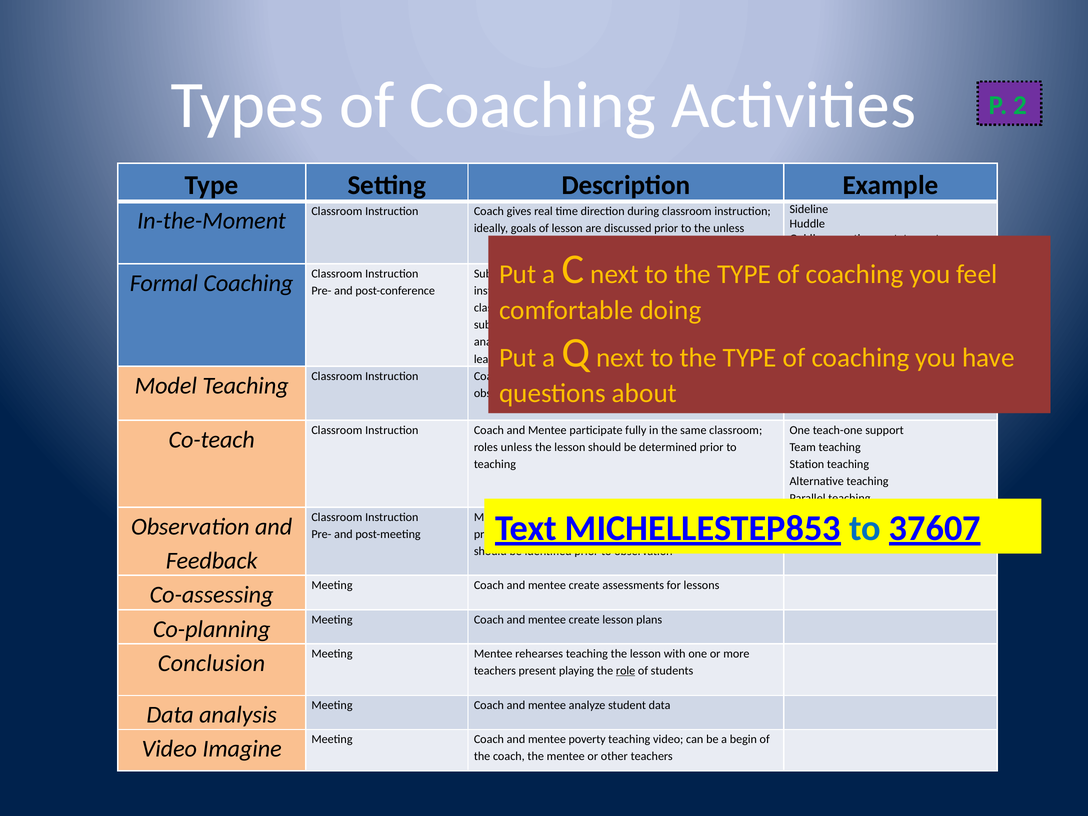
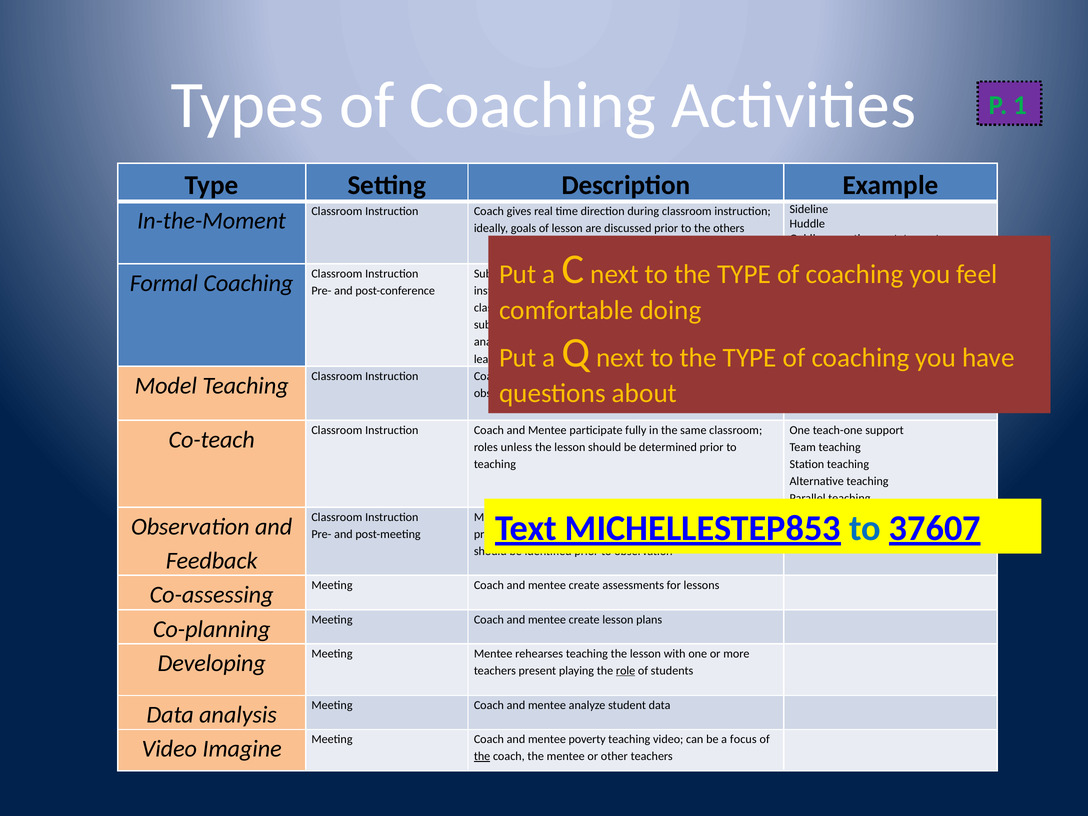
2: 2 -> 1 (1020, 105)
the unless: unless -> others (729, 228)
Conclusion: Conclusion -> Developing (212, 663)
begin: begin -> focus (743, 739)
the underline: none -> present (482, 756)
